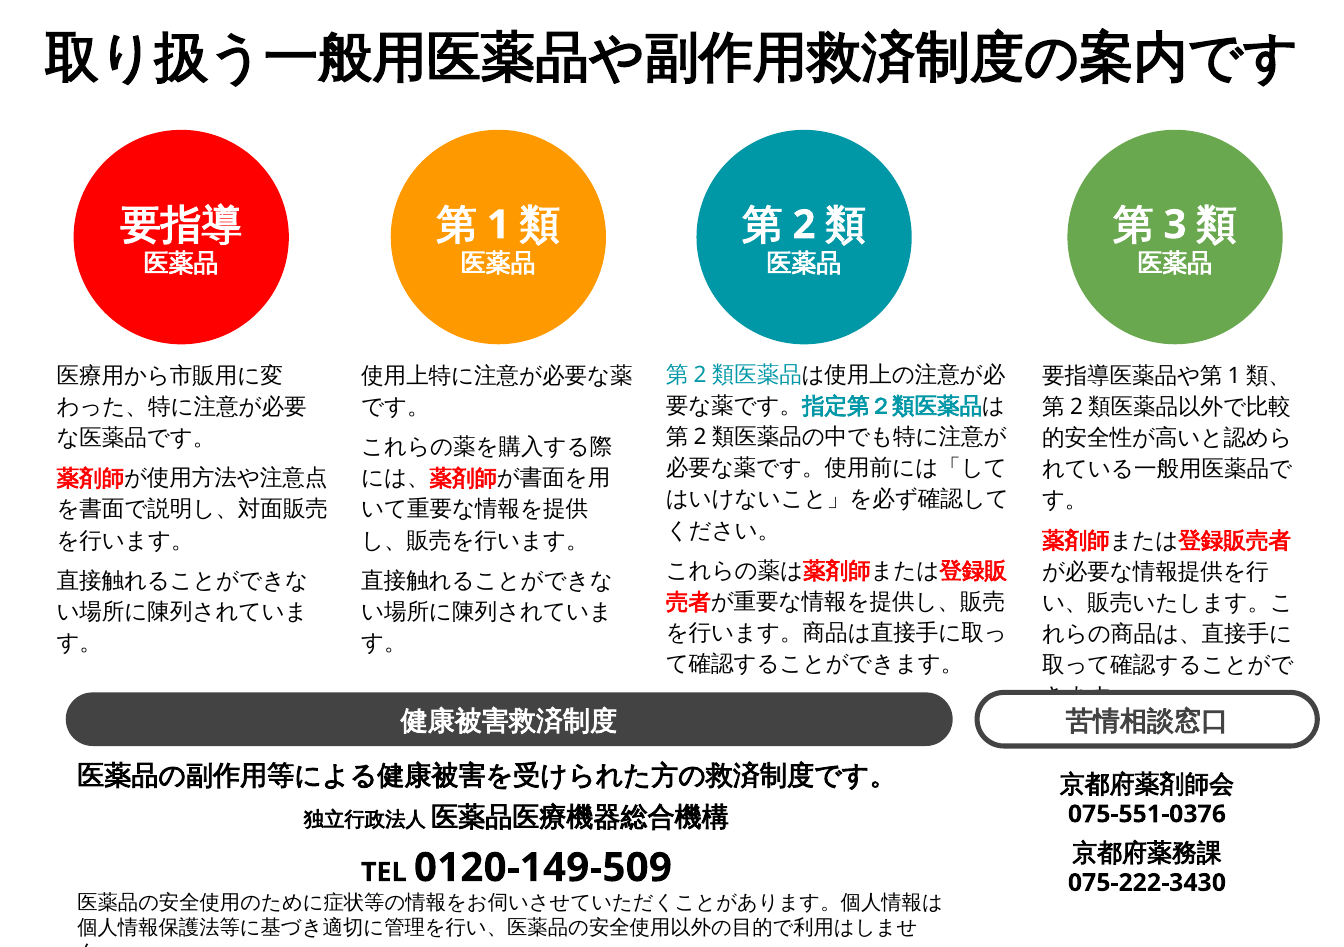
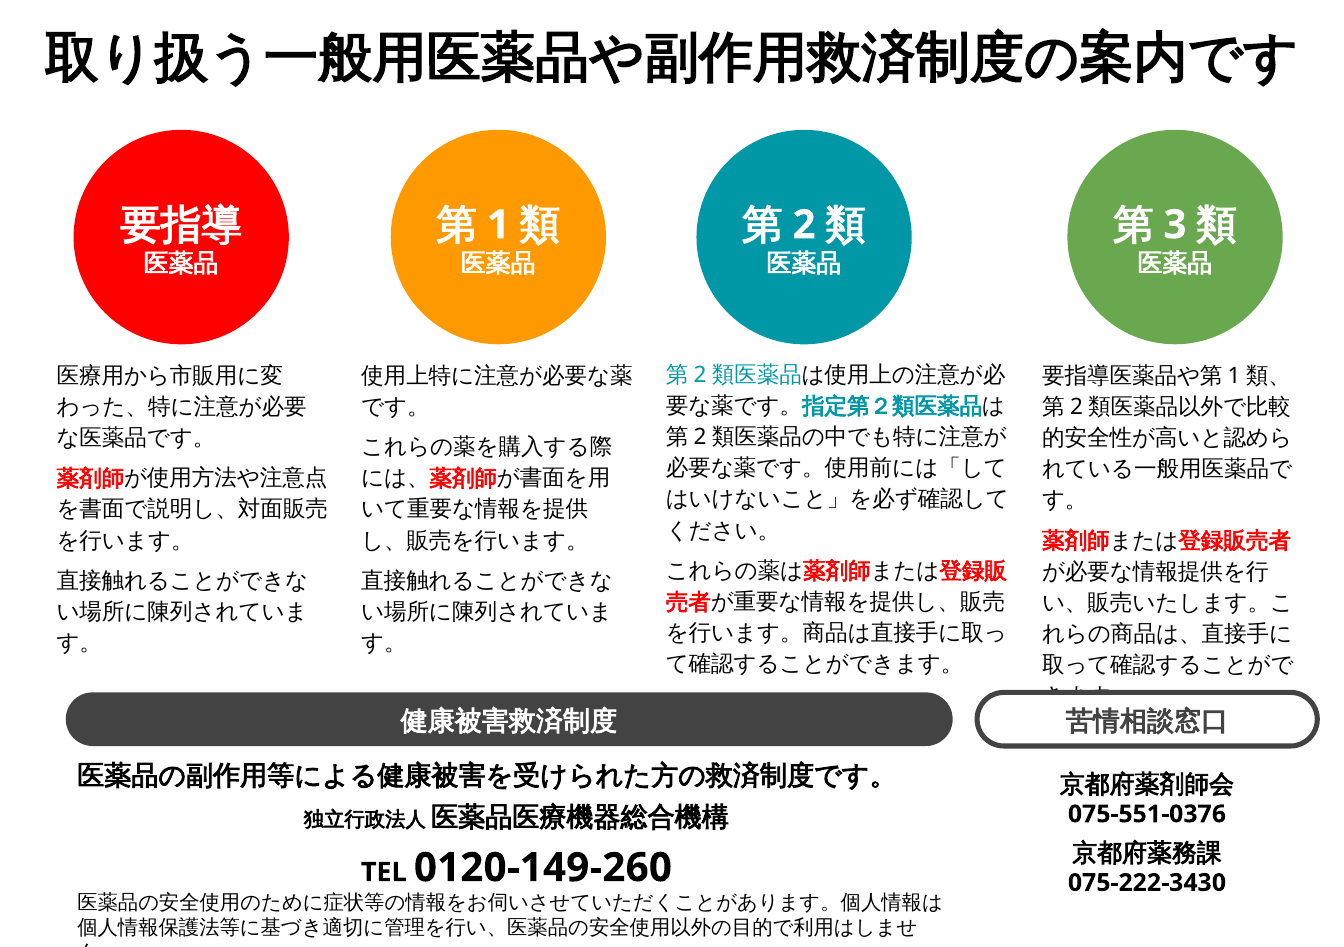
0120-149-509: 0120-149-509 -> 0120-149-260 (543, 868)
